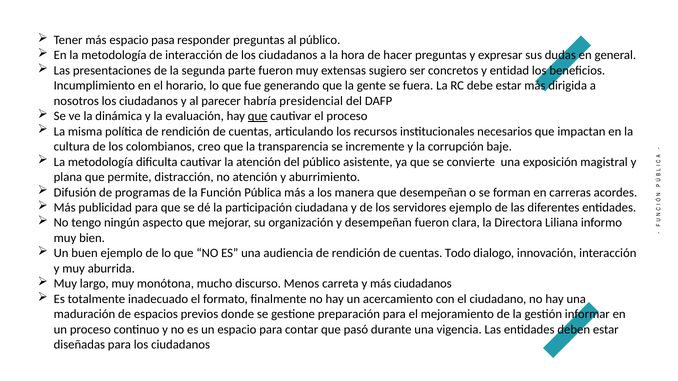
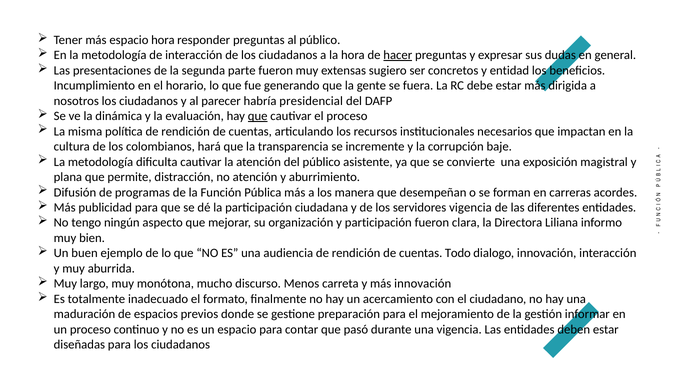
espacio pasa: pasa -> hora (163, 40)
hacer underline: none -> present (398, 55)
creo: creo -> hará (209, 147)
servidores ejemplo: ejemplo -> vigencia (470, 208)
y desempeñan: desempeñan -> participación (378, 223)
más ciudadanos: ciudadanos -> innovación (423, 284)
